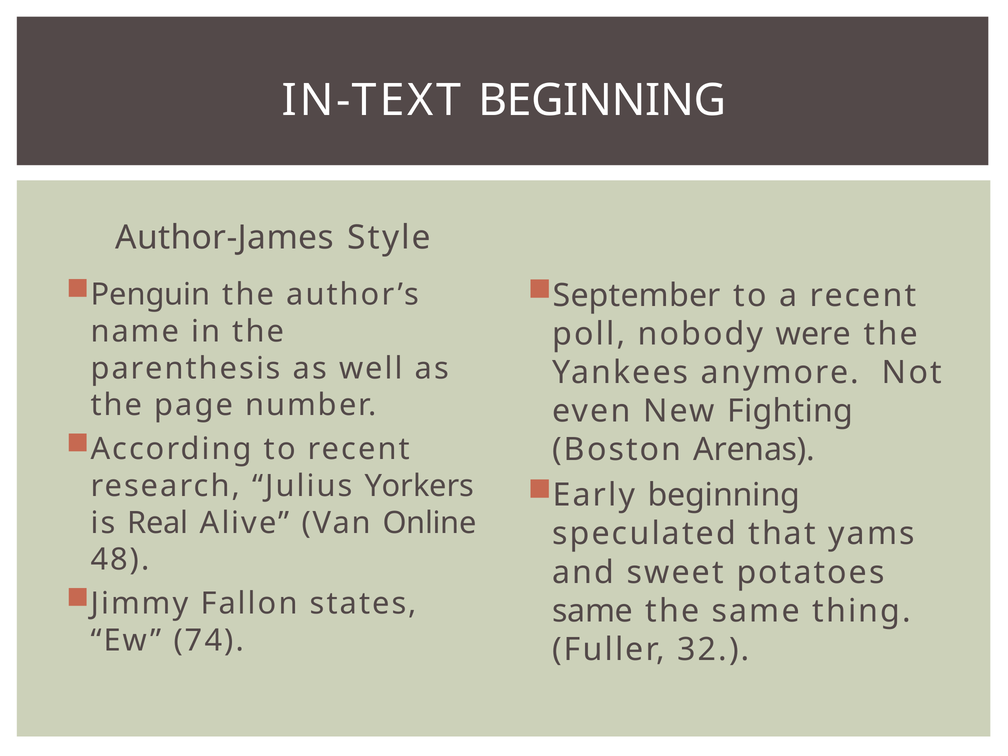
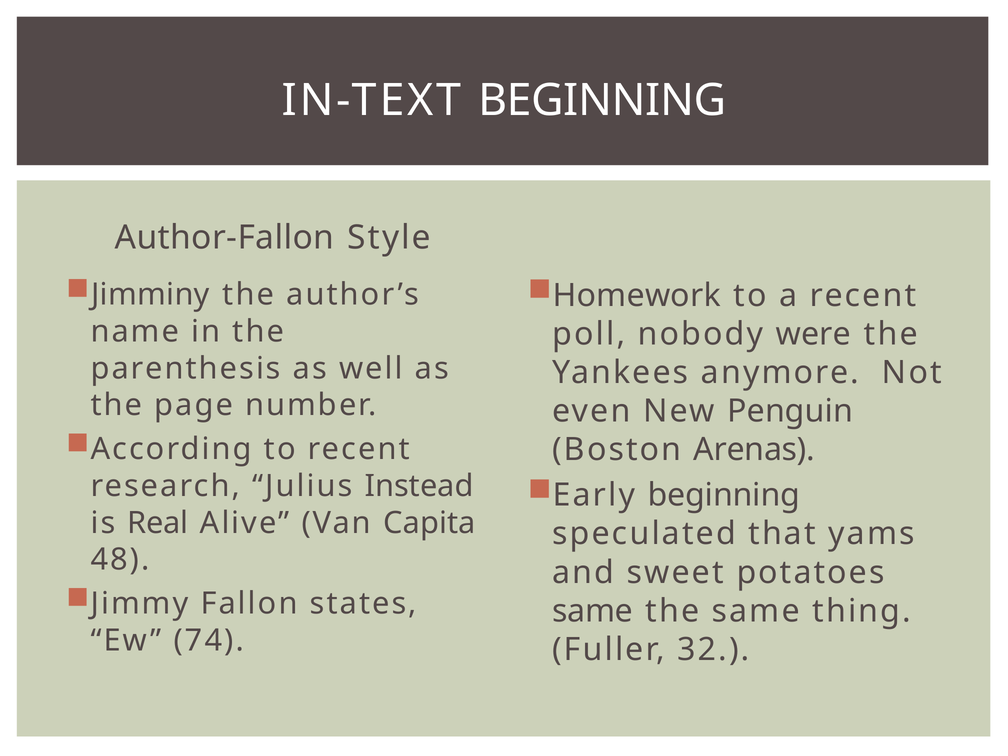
Author-James: Author-James -> Author-Fallon (224, 238)
Penguin: Penguin -> Jimminy (150, 294)
September: September -> Homework (637, 295)
Fighting: Fighting -> Penguin (790, 411)
Yorkers: Yorkers -> Instead (419, 486)
Online: Online -> Capita (429, 523)
